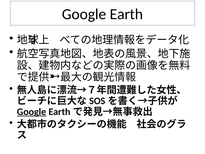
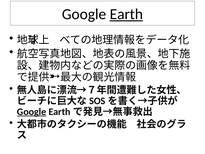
Earth underline: none -> present (126, 14)
